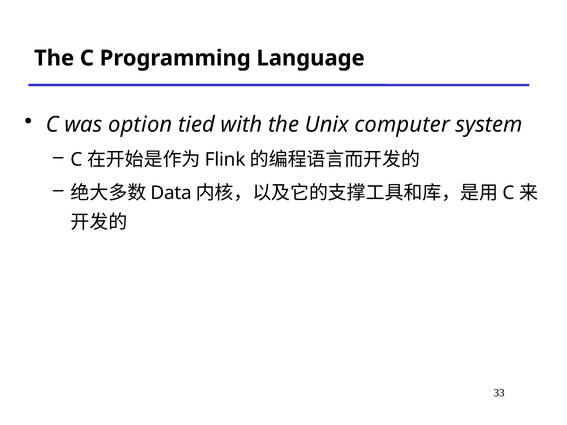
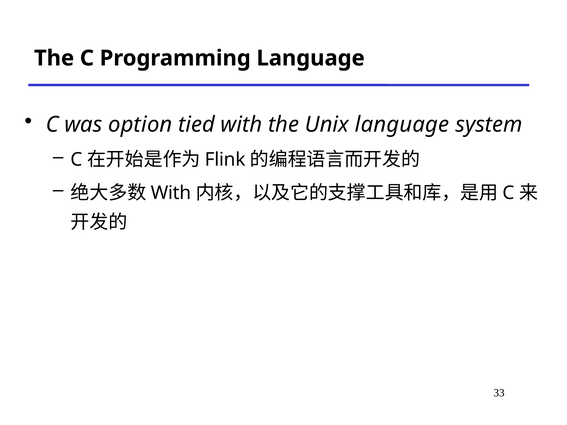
Unix computer: computer -> language (402, 125)
Data: Data -> With (171, 193)
